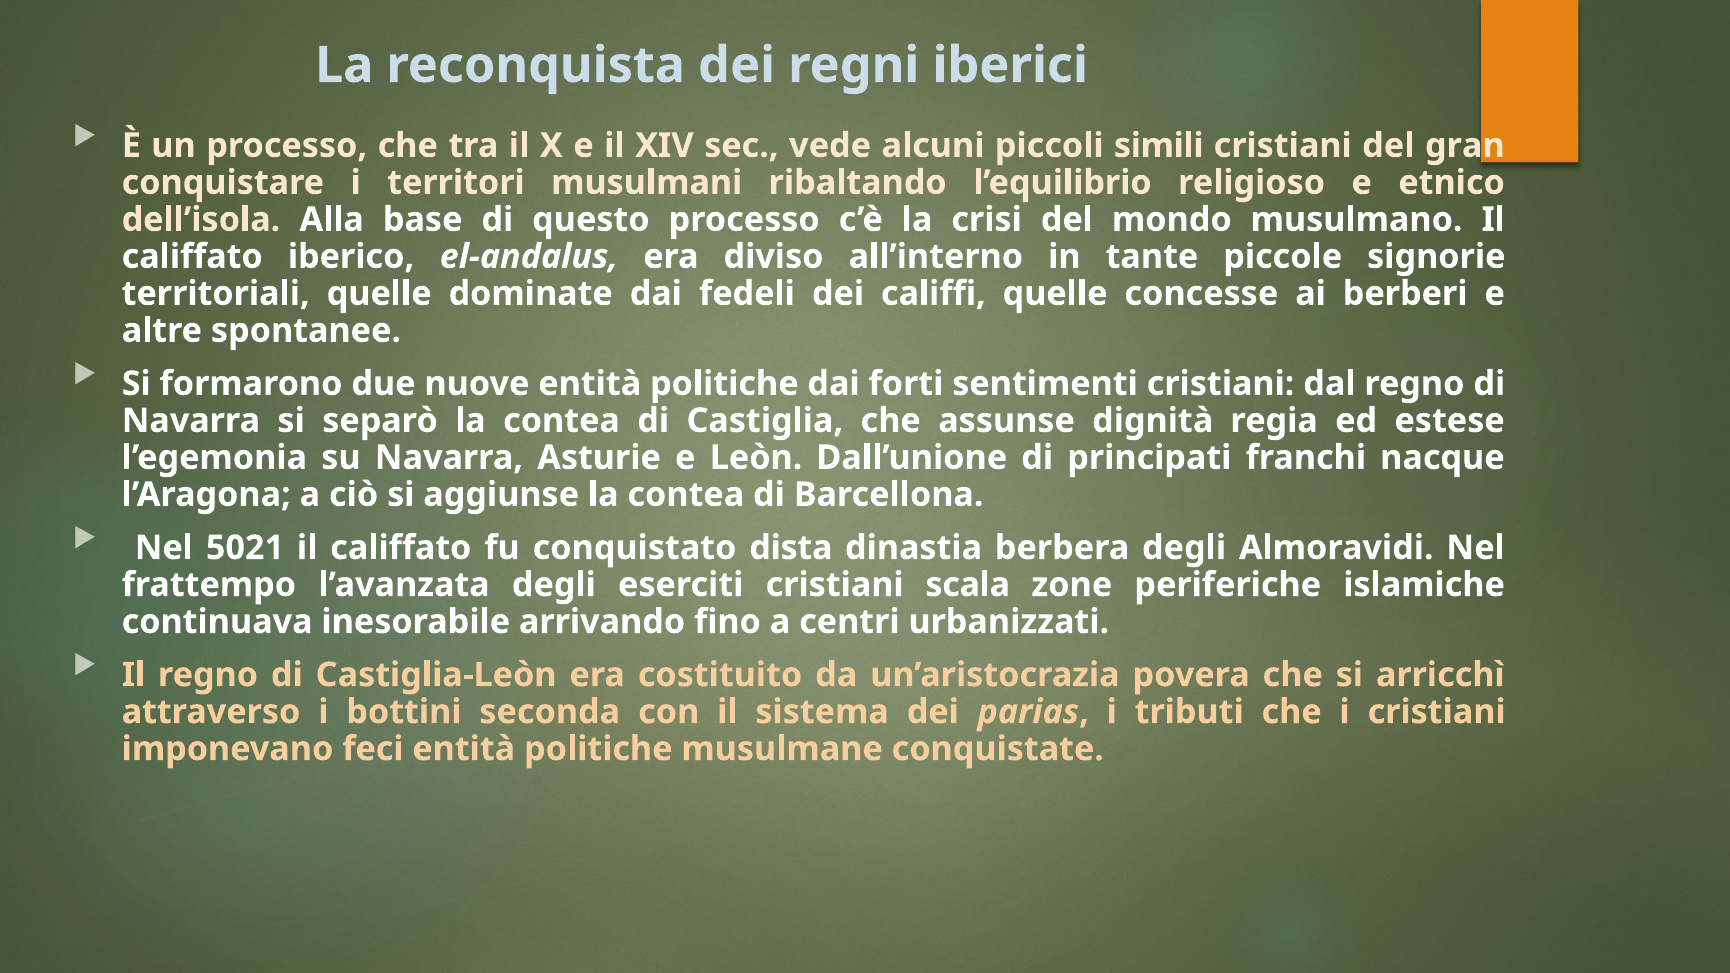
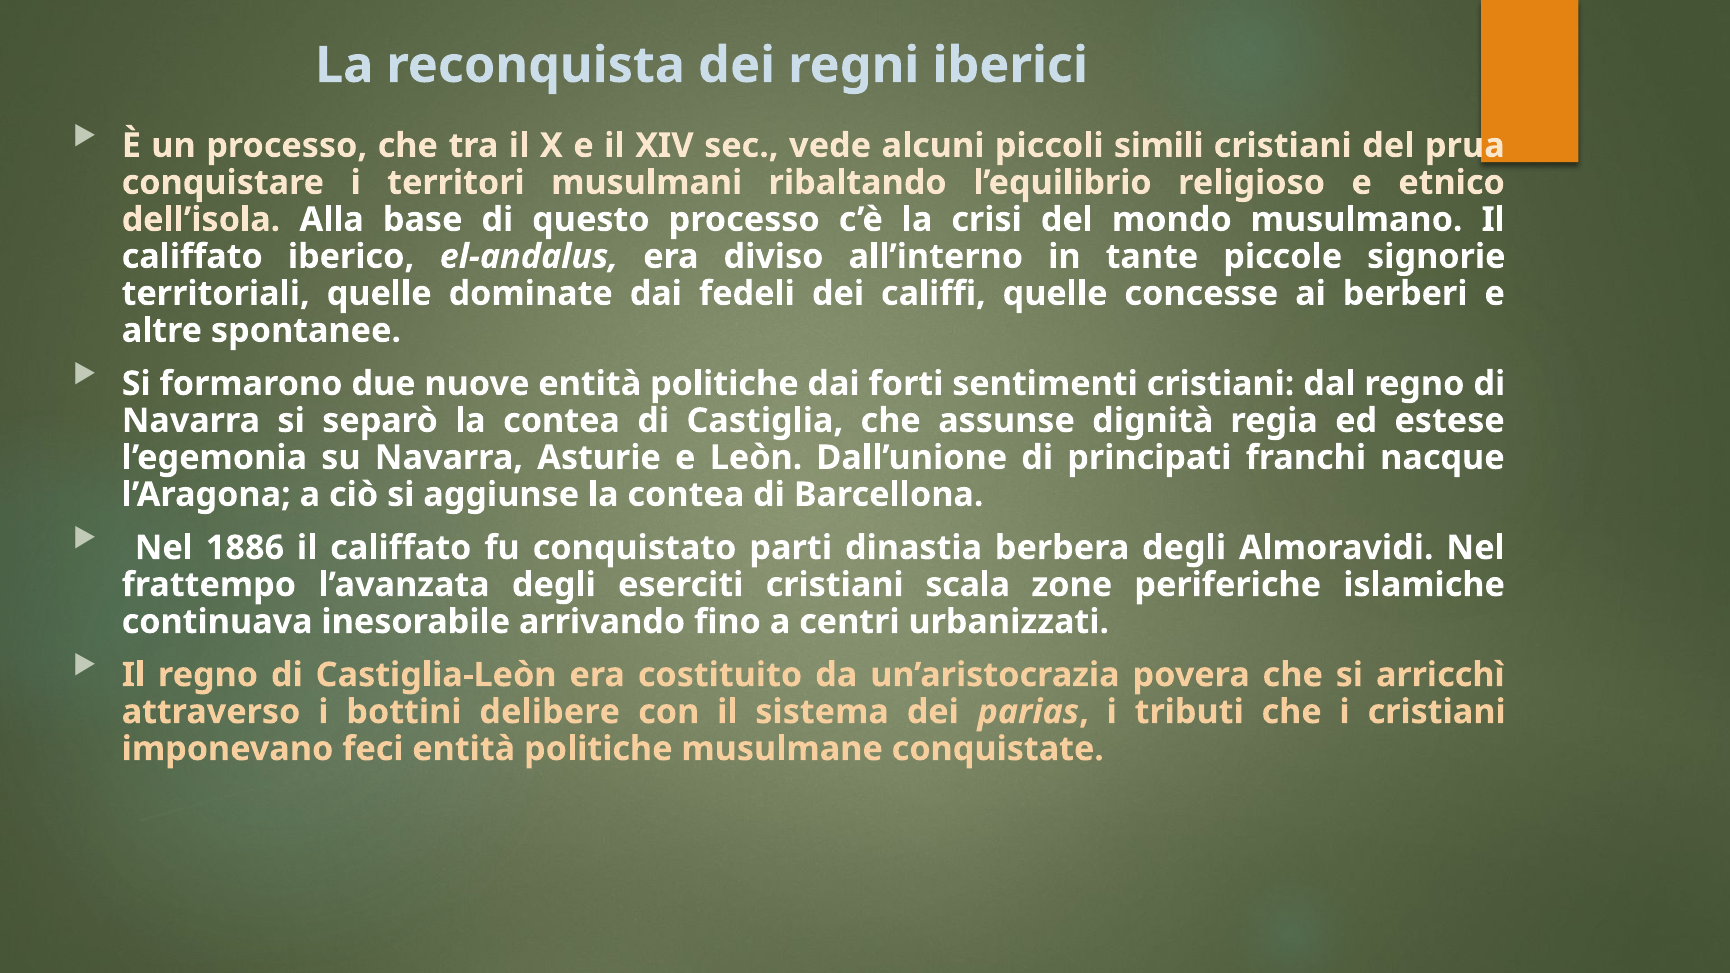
gran: gran -> prua (1465, 146)
5021: 5021 -> 1886 (245, 548)
dista: dista -> parti (791, 548)
seconda: seconda -> delibere (550, 712)
